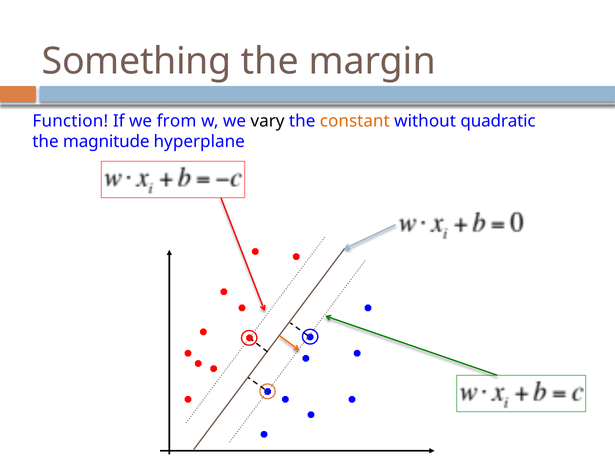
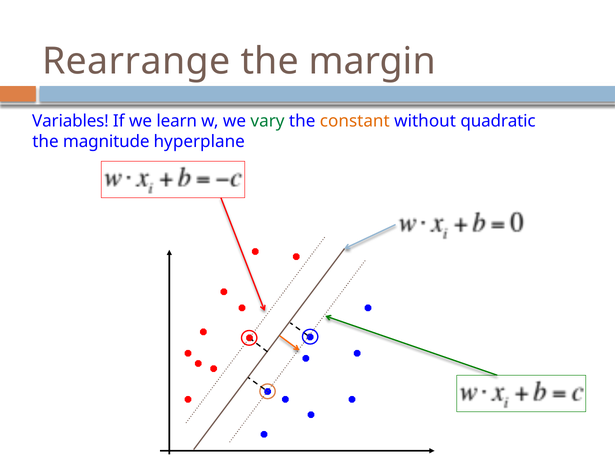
Something: Something -> Rearrange (136, 62)
Function: Function -> Variables (70, 121)
from: from -> learn (177, 121)
vary colour: black -> green (268, 121)
